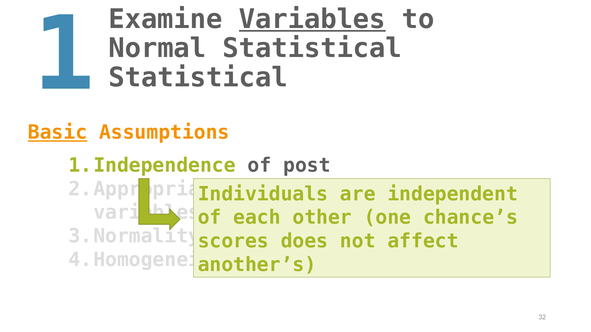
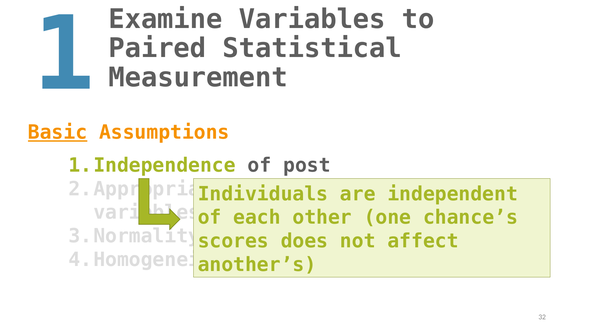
Variables underline: present -> none (312, 19)
Normal: Normal -> Paired (157, 48)
Statistical: Statistical -> Measurement (198, 78)
